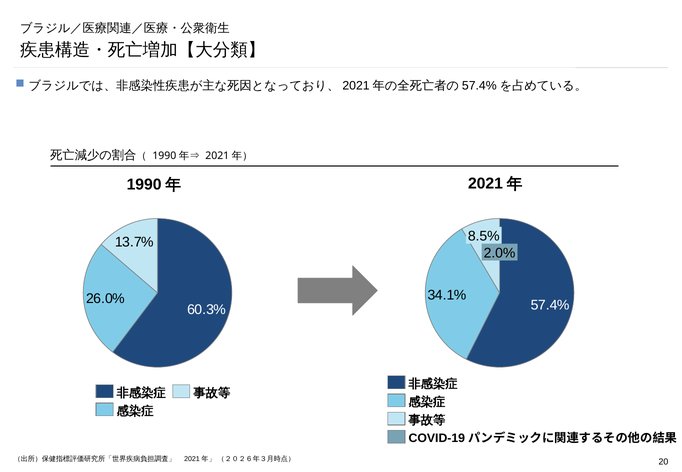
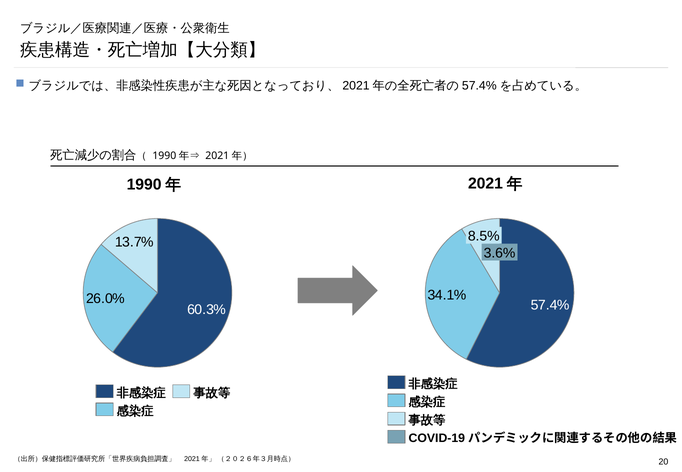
2.0%: 2.0% -> 3.6% (500, 253)
